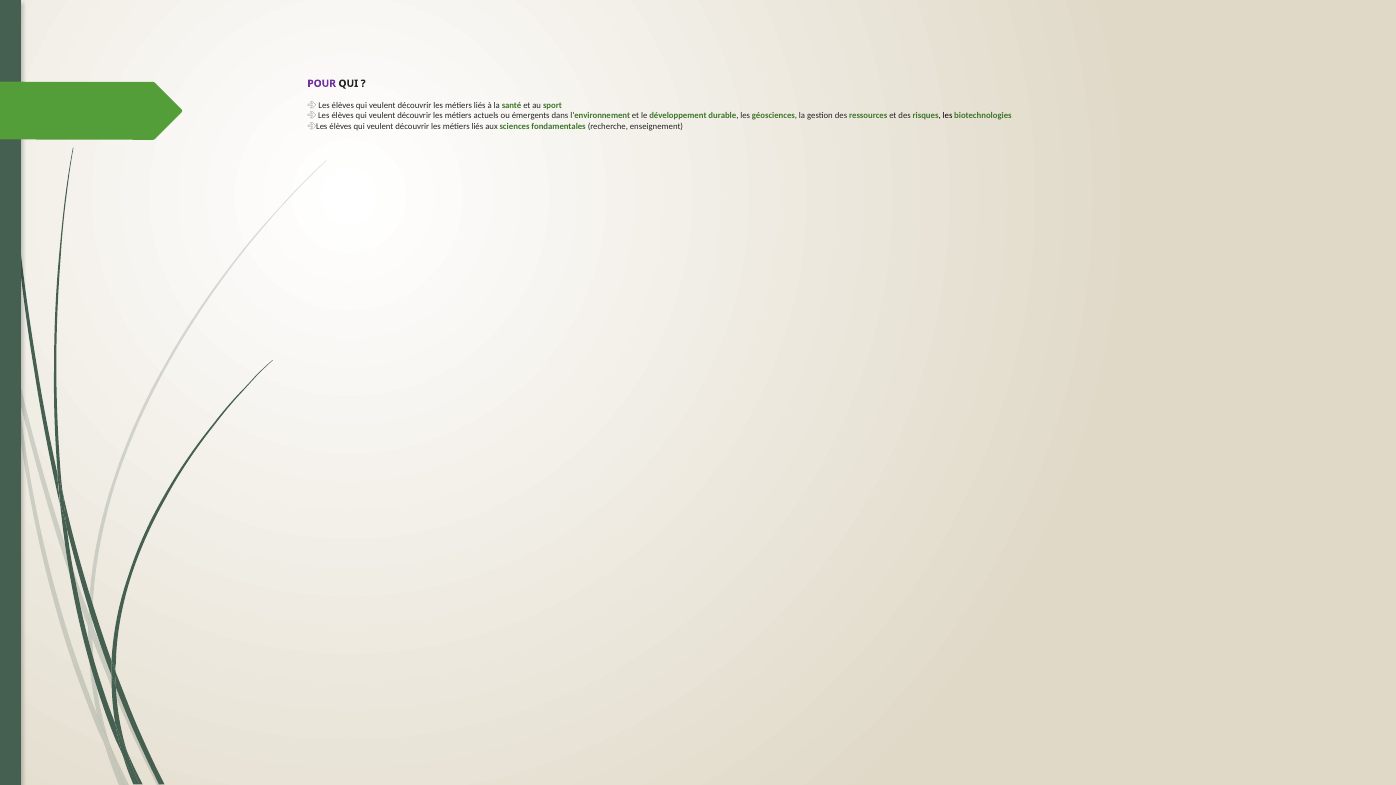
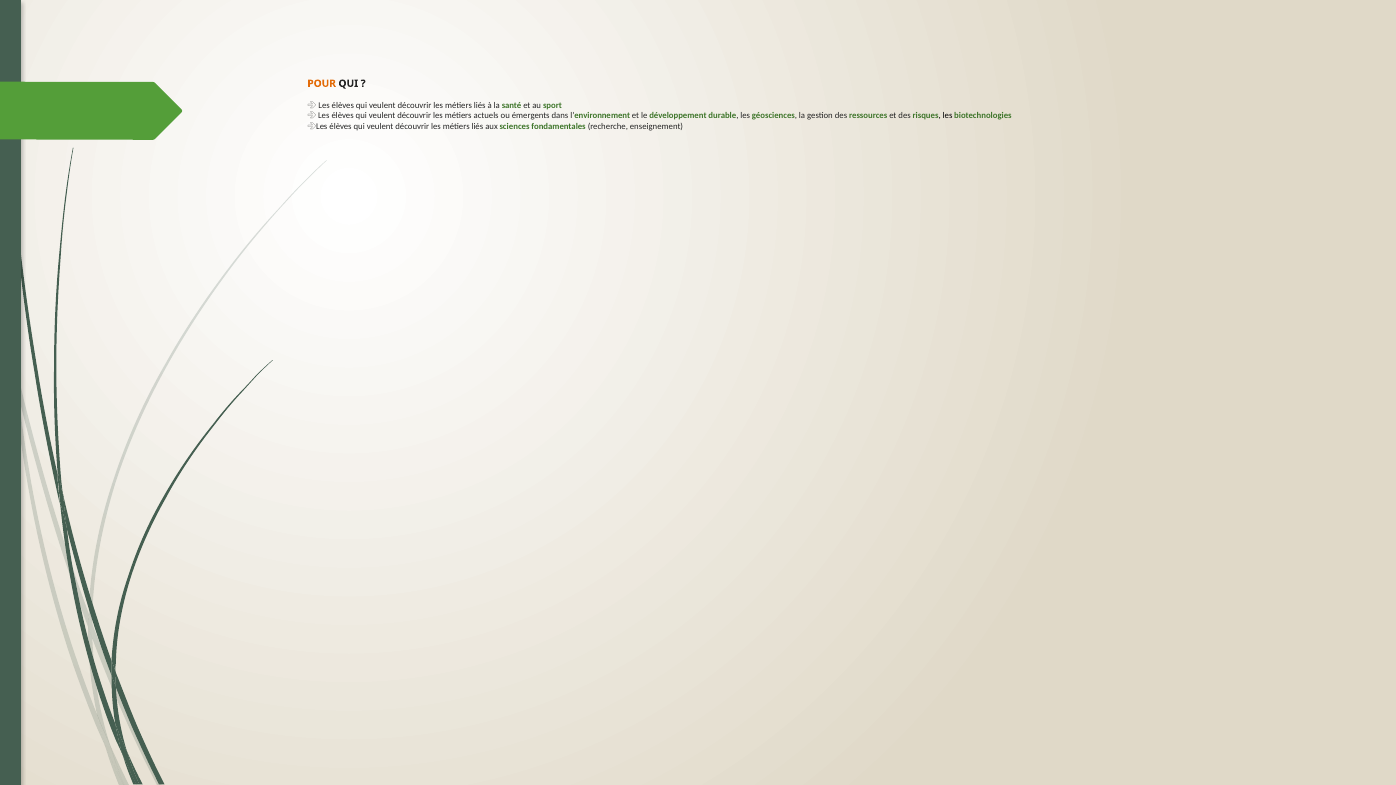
POUR colour: purple -> orange (322, 84)
